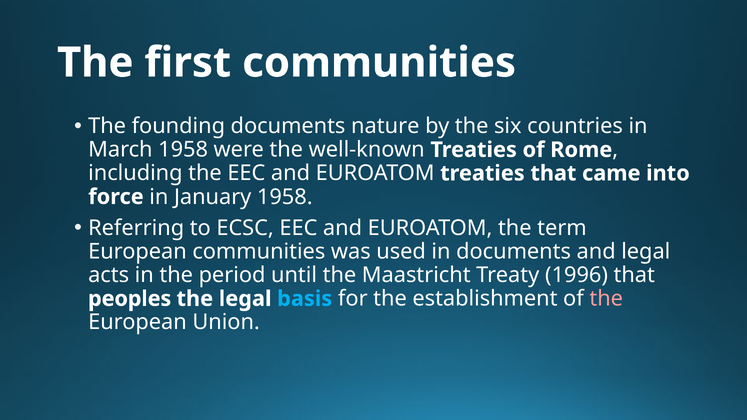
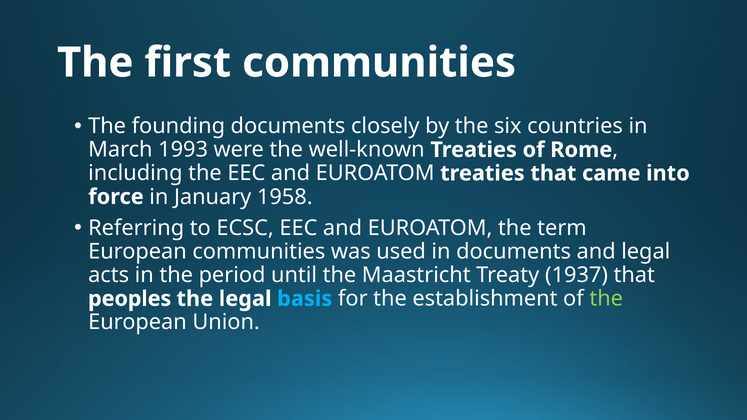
nature: nature -> closely (385, 126)
March 1958: 1958 -> 1993 (183, 150)
1996: 1996 -> 1937 (577, 275)
the colour: pink -> light green (606, 299)
